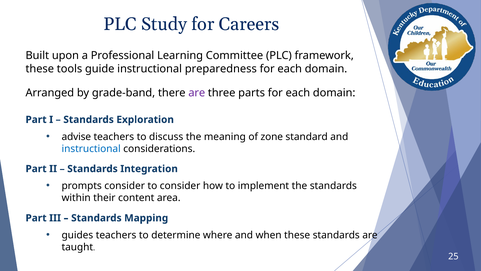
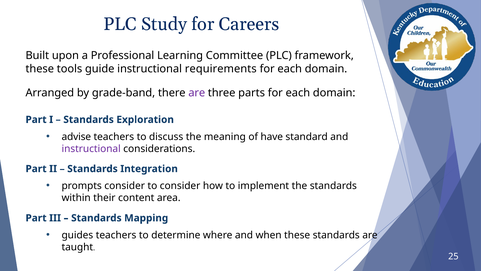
preparedness: preparedness -> requirements (221, 69)
zone: zone -> have (272, 136)
instructional colour: blue -> purple (91, 149)
